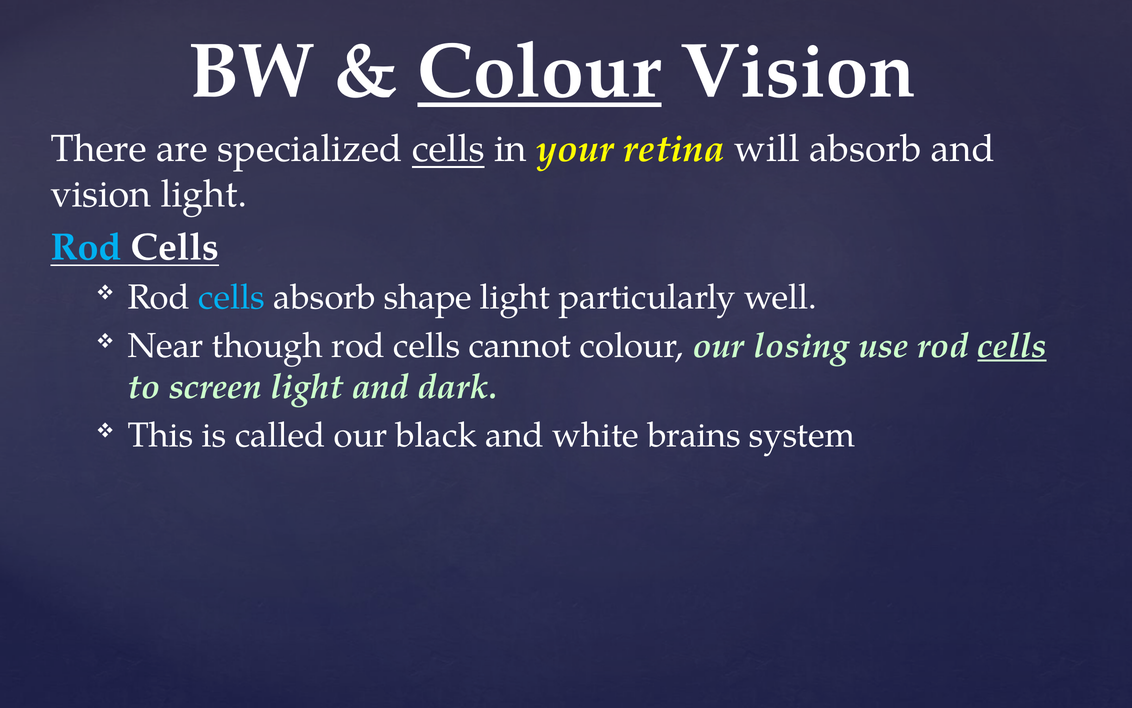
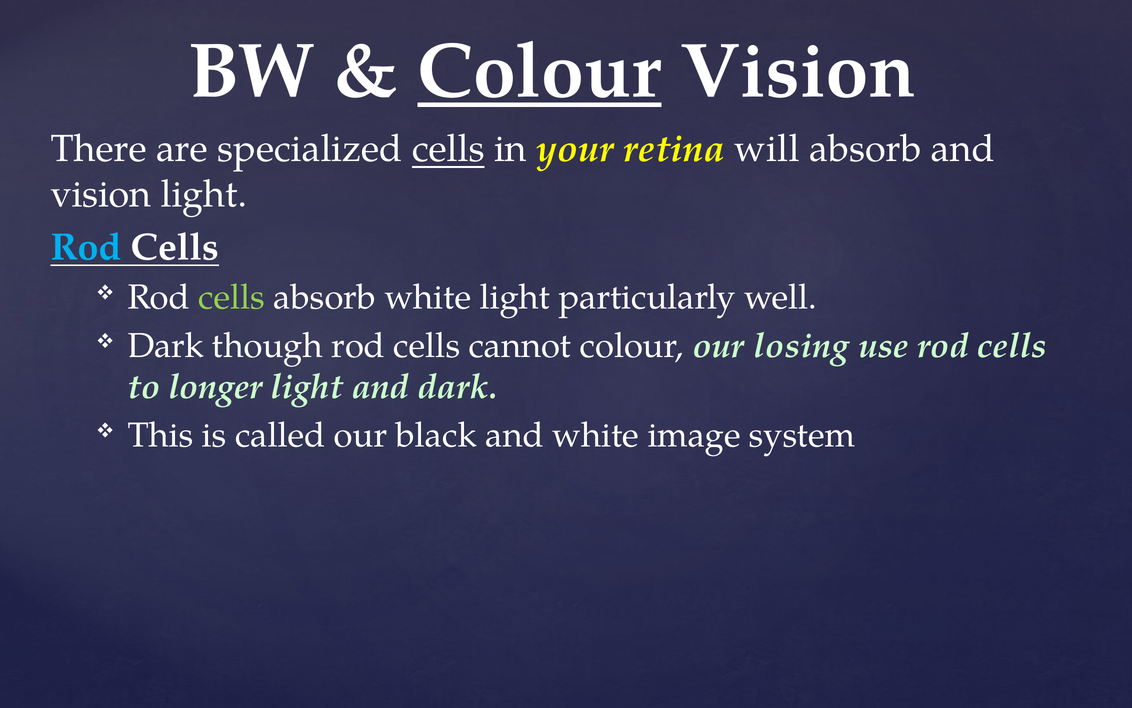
cells colour: light blue -> light green (232, 297)
absorb shape: shape -> white (428, 297)
Near: Near -> Dark (166, 345)
cells underline: present -> none (1012, 345)
screen: screen -> longer (215, 387)
brains: brains -> image (694, 435)
